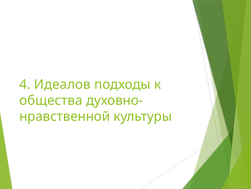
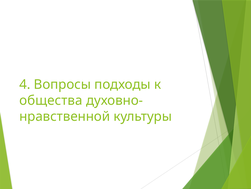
Идеалов: Идеалов -> Вопросы (62, 84)
